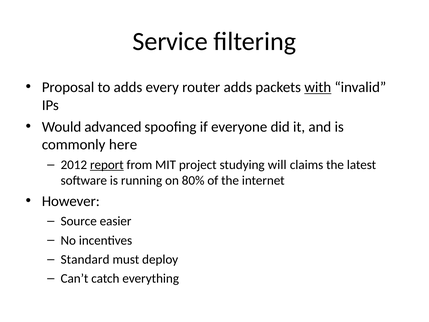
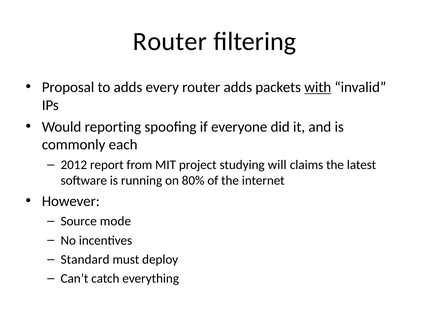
Service: Service -> Router (170, 42)
advanced: advanced -> reporting (113, 127)
here: here -> each (123, 145)
report underline: present -> none (107, 165)
easier: easier -> mode (115, 221)
